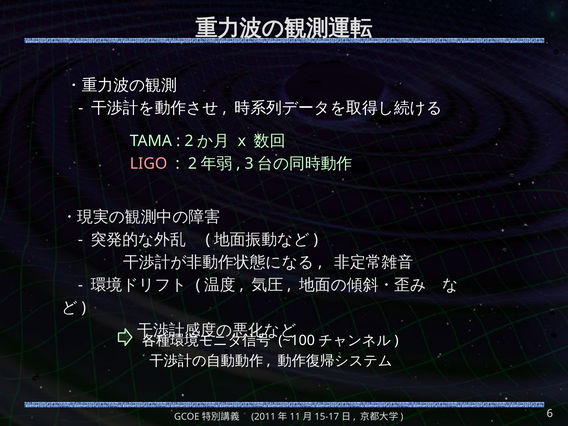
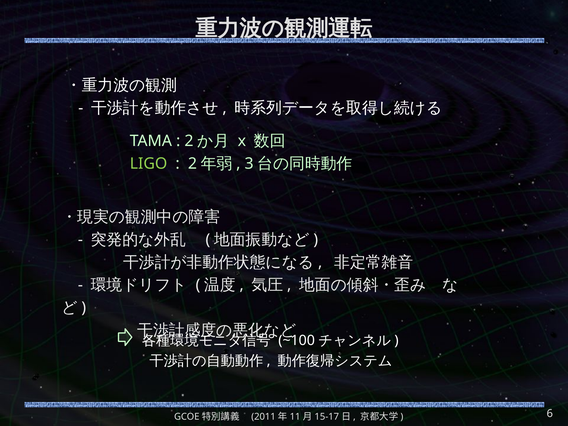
LIGO colour: pink -> light green (149, 164)
